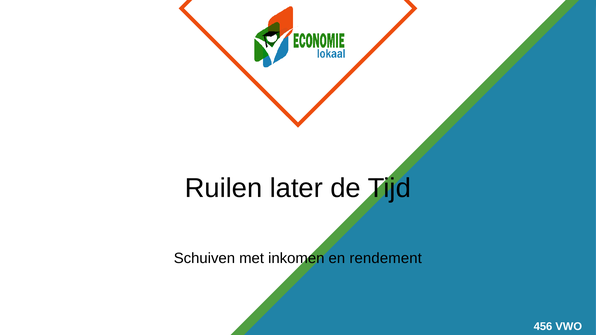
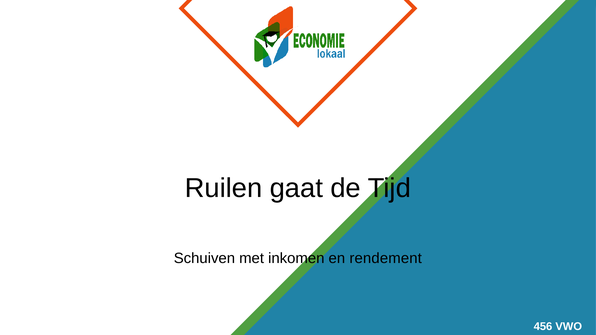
later: later -> gaat (296, 188)
